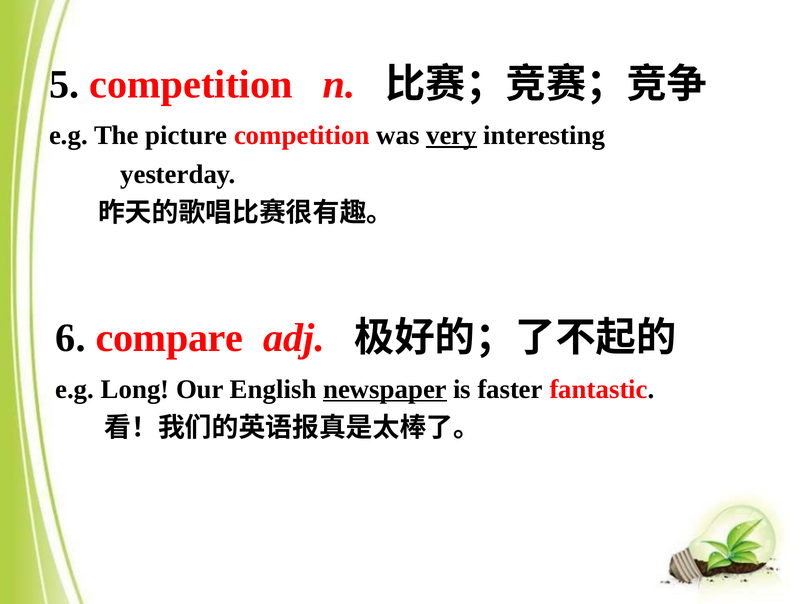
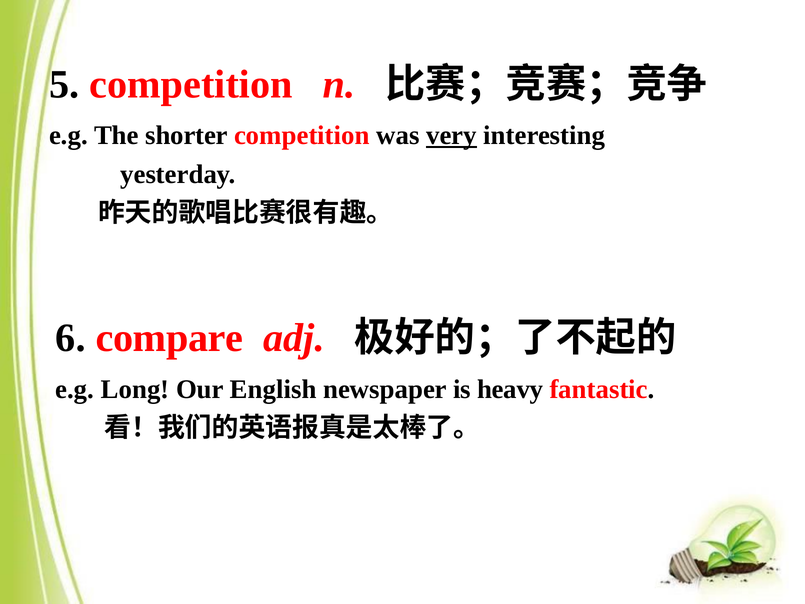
picture: picture -> shorter (187, 135)
newspaper underline: present -> none (385, 389)
faster: faster -> heavy (510, 389)
